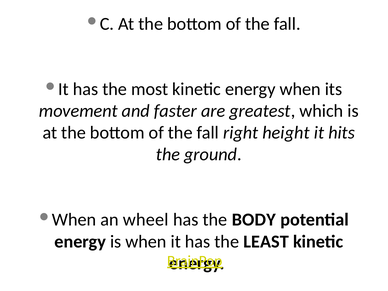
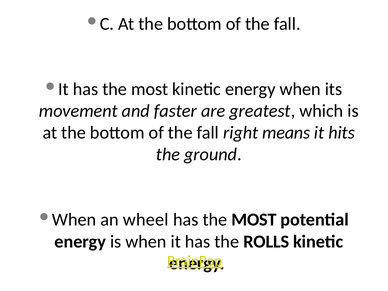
height: height -> means (286, 133)
BODY: BODY -> MOST (254, 220)
LEAST: LEAST -> ROLLS (266, 242)
